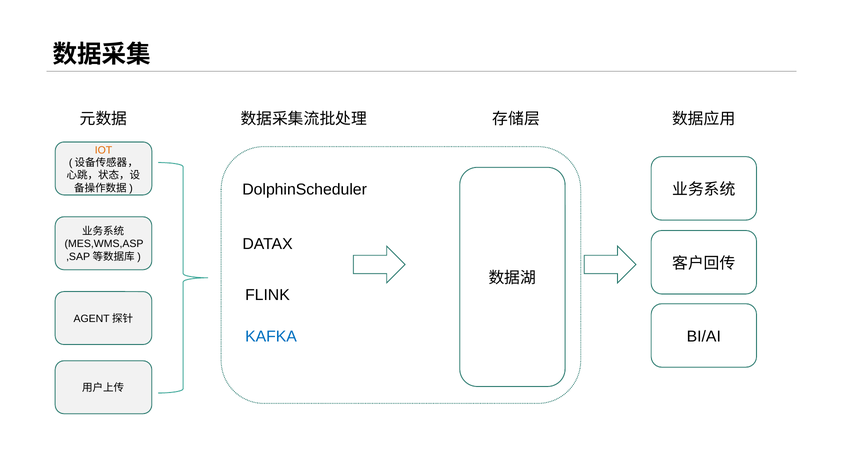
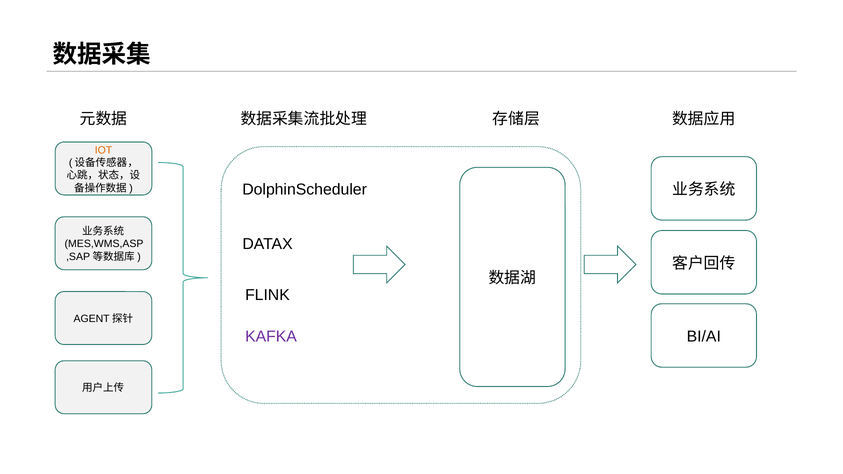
KAFKA colour: blue -> purple (271, 337)
